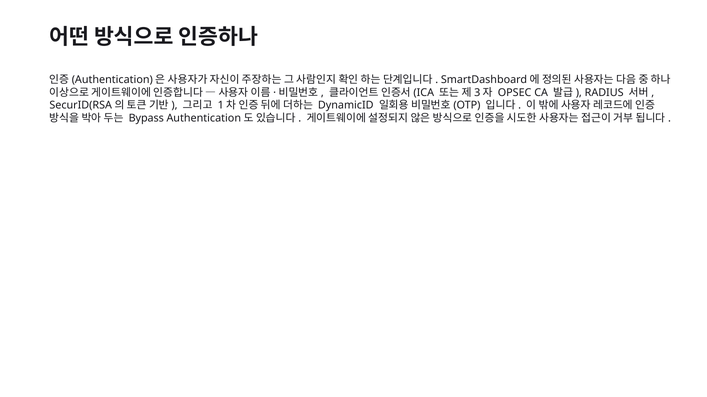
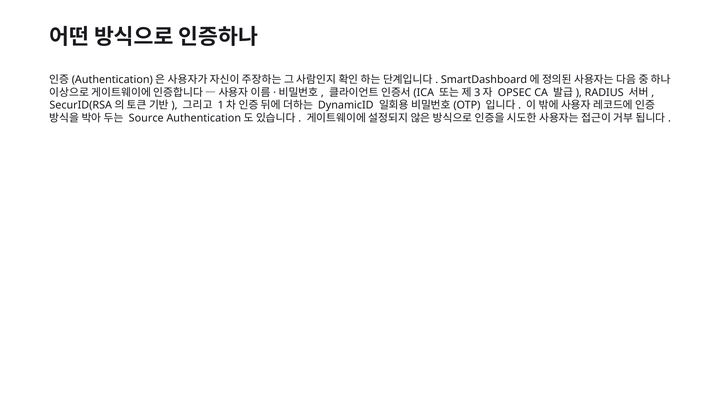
Bypass: Bypass -> Source (146, 119)
